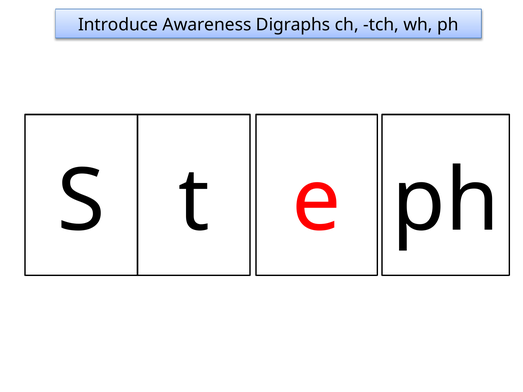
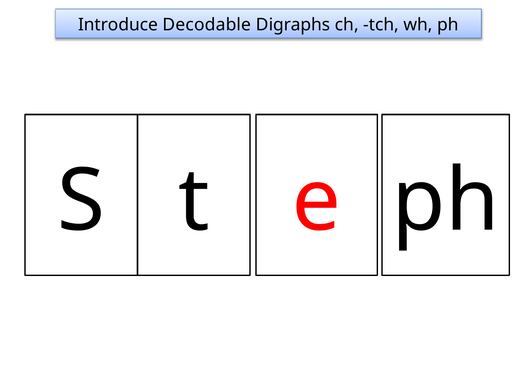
Awareness: Awareness -> Decodable (207, 25)
